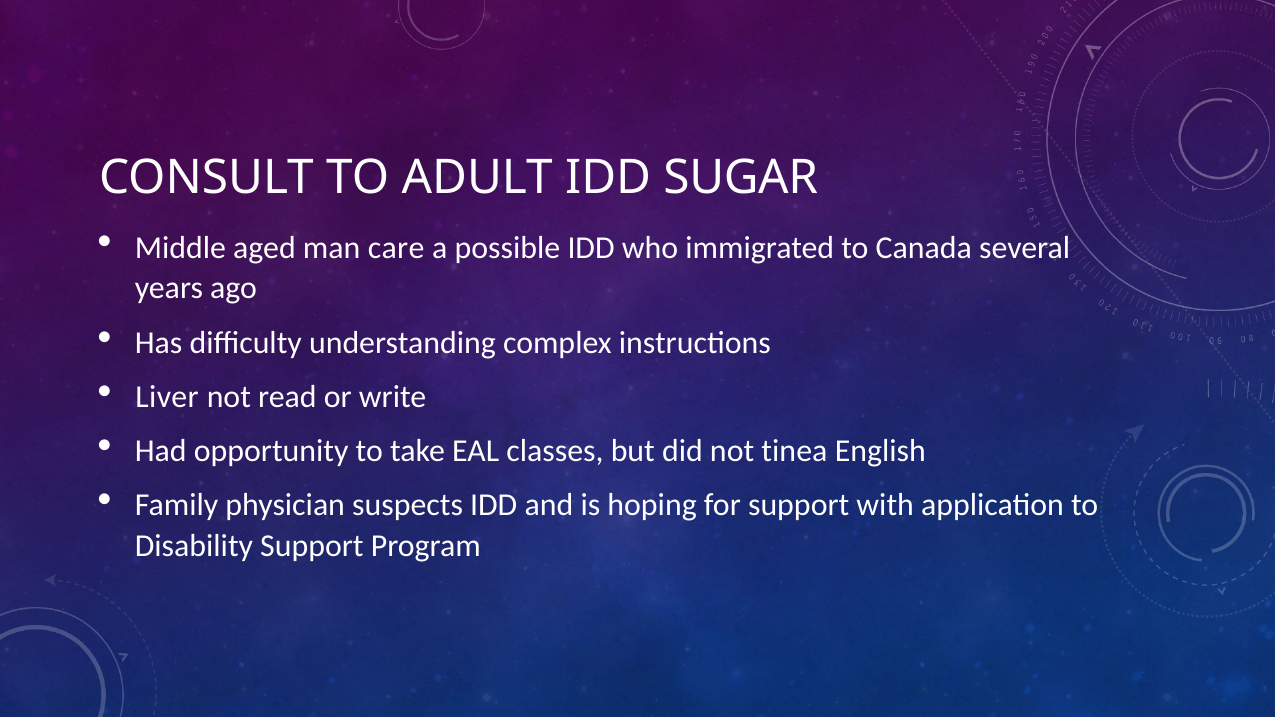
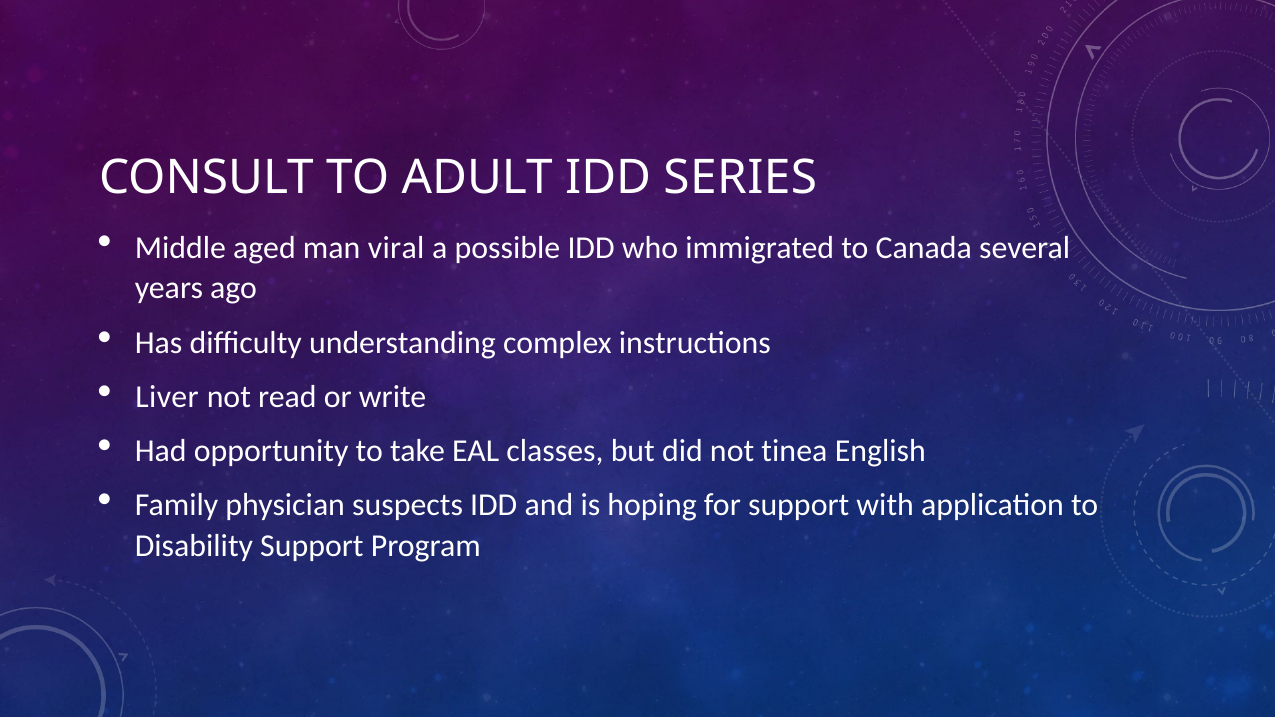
SUGAR: SUGAR -> SERIES (740, 178)
care: care -> viral (396, 248)
